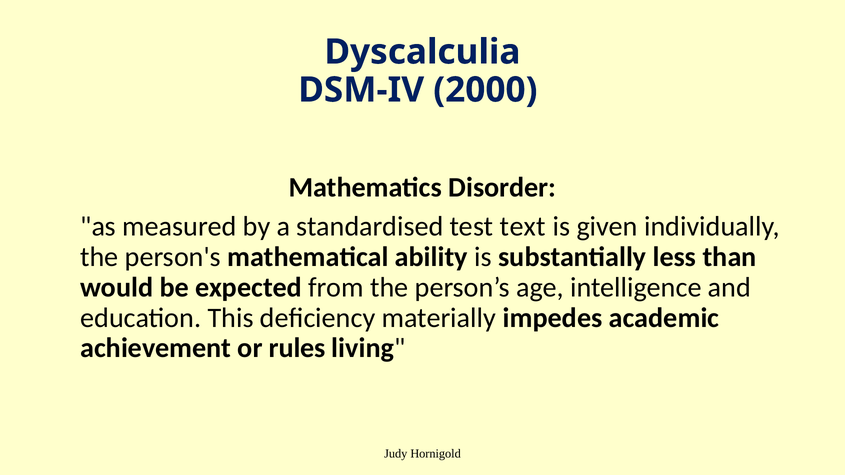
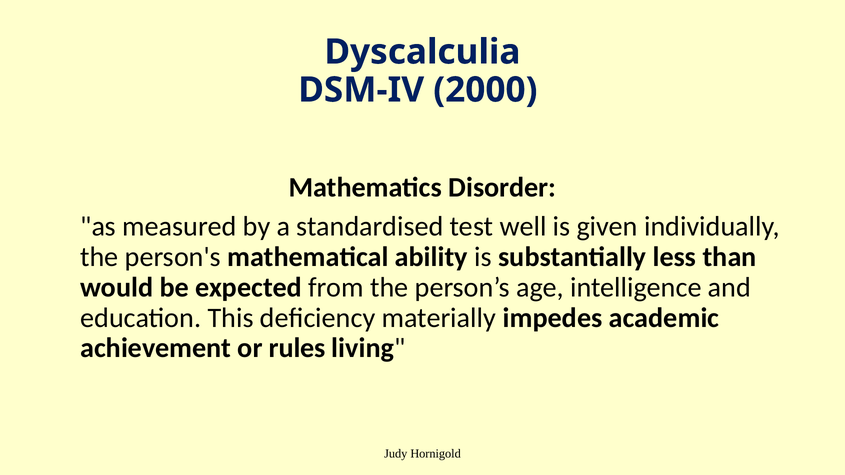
text: text -> well (523, 227)
